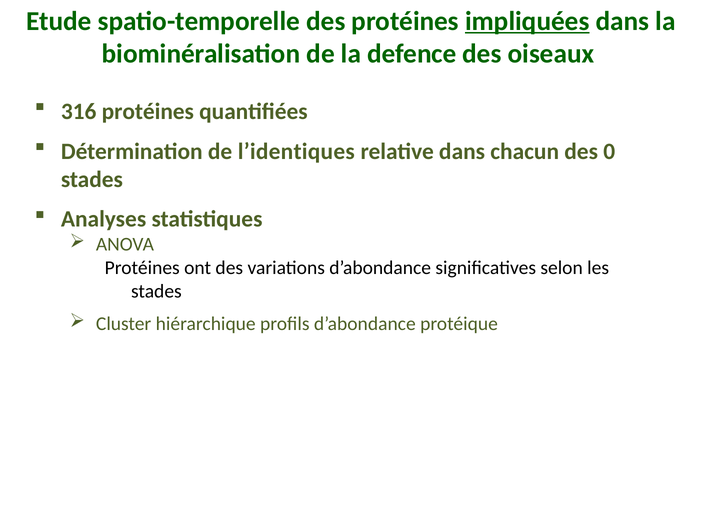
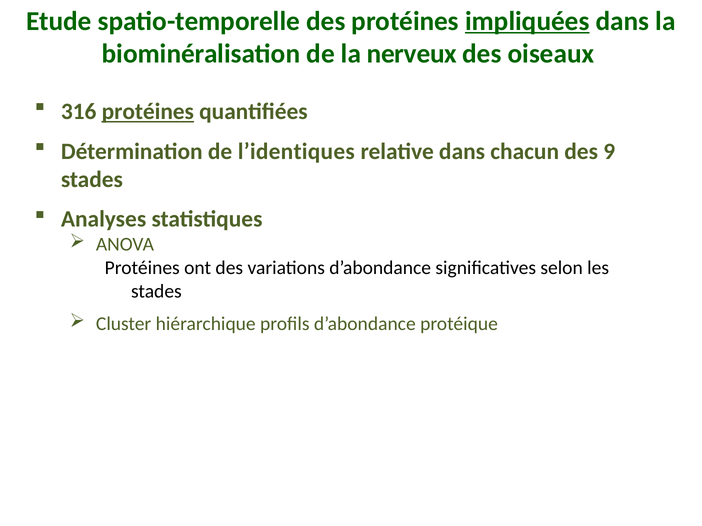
defence: defence -> nerveux (412, 54)
protéines underline: none -> present (148, 112)
0: 0 -> 9 (609, 151)
